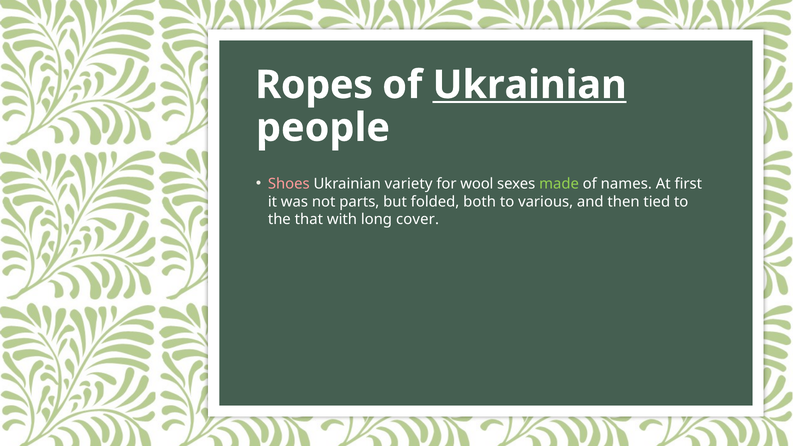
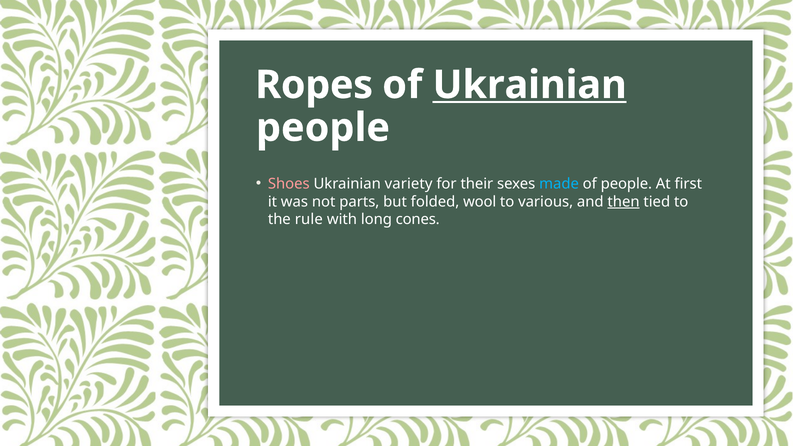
wool: wool -> their (477, 184)
made colour: light green -> light blue (559, 184)
of names: names -> people (626, 184)
both: both -> wool (480, 202)
then underline: none -> present (624, 202)
that: that -> rule (309, 219)
cover: cover -> cones (418, 219)
